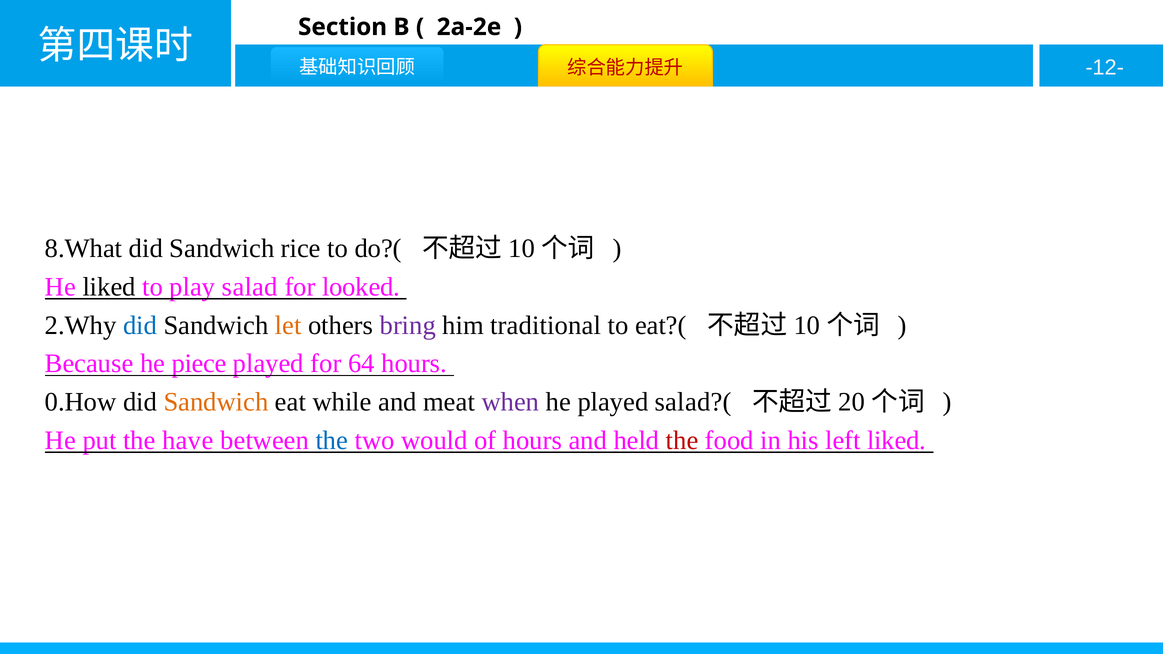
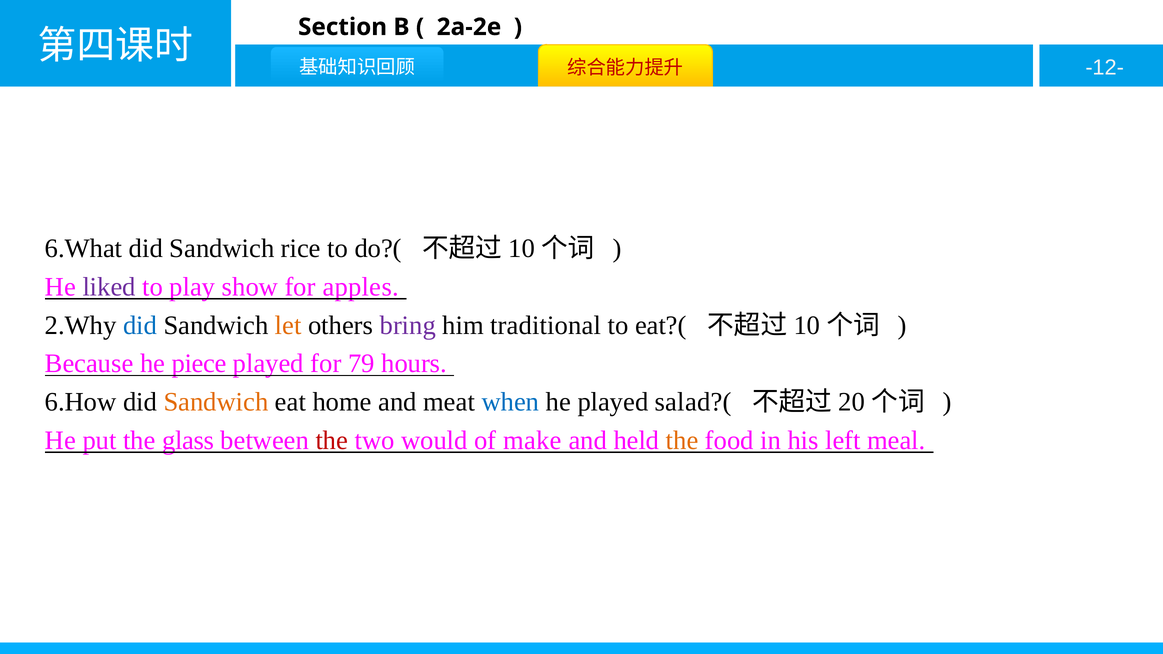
8.What: 8.What -> 6.What (84, 249)
liked colour: black -> purple (109, 287)
salad: salad -> show (250, 287)
looked: looked -> apples (361, 287)
64: 64 -> 79 (361, 364)
0.How: 0.How -> 6.How (81, 402)
while: while -> home (342, 402)
when colour: purple -> blue (510, 402)
have: have -> glass (188, 440)
the colour: blue -> red (332, 440)
of hours: hours -> make (532, 440)
the colour: red -> orange (682, 440)
left liked: liked -> meal (896, 440)
